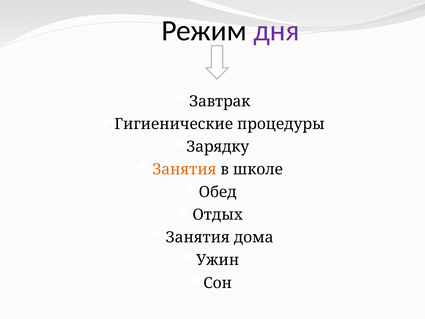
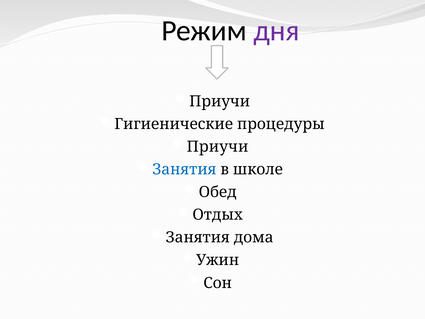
Завтрак: Завтрак -> Приучи (220, 101)
Зарядку: Зарядку -> Приучи (218, 147)
Занятия colour: orange -> blue (184, 169)
